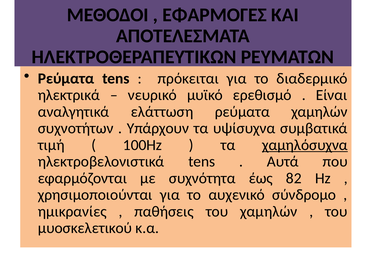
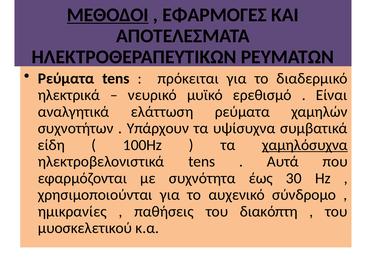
ΜΕΘΟΔΟΙ underline: none -> present (108, 15)
τιμή: τιμή -> είδη (51, 145)
82: 82 -> 30 (294, 179)
του χαμηλών: χαμηλών -> διακόπτη (269, 212)
